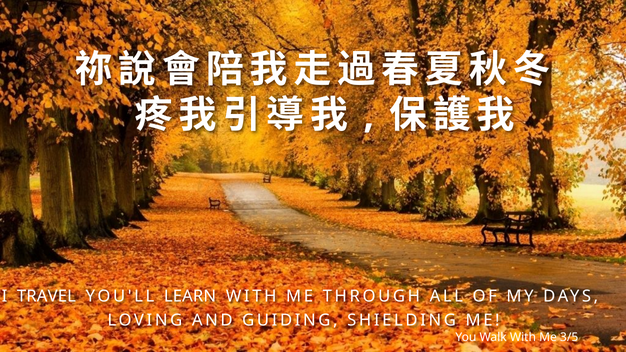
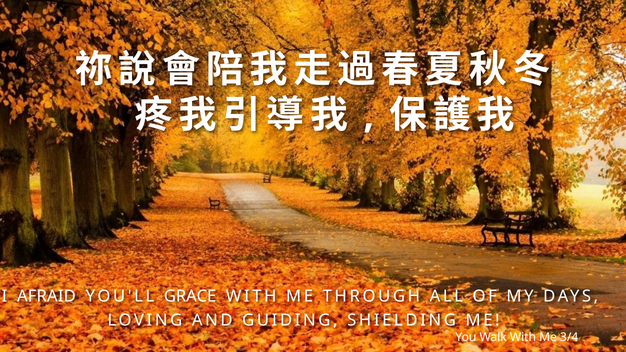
TRAVEL: TRAVEL -> AFRAID (46, 296)
LEARN: LEARN -> GRACE (190, 296)
3/5: 3/5 -> 3/4 (569, 337)
